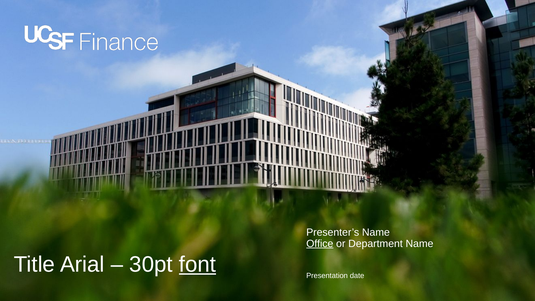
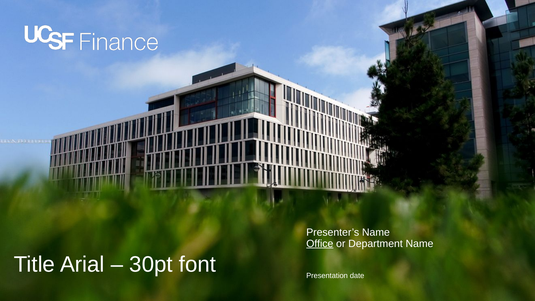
font underline: present -> none (197, 265)
